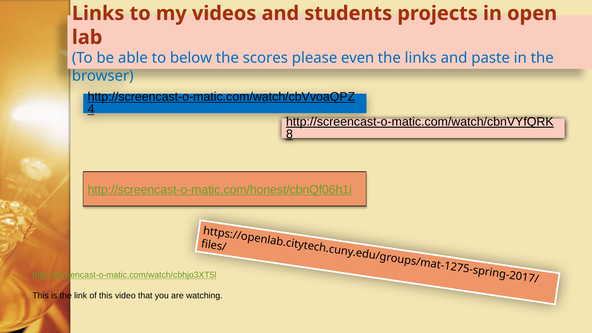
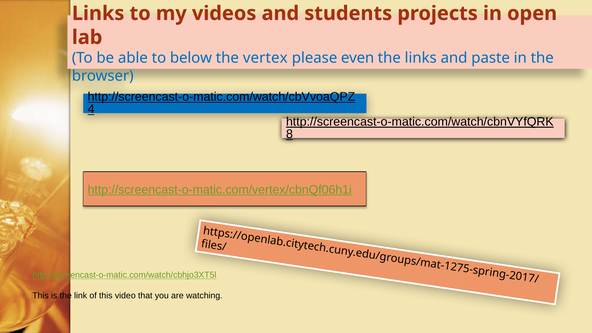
scores: scores -> vertex (265, 58)
http://screencast-o-matic.com/honest/cbnQf06h1i: http://screencast-o-matic.com/honest/cbnQf06h1i -> http://screencast-o-matic.com/vertex/cbnQf06h1i (220, 190)
